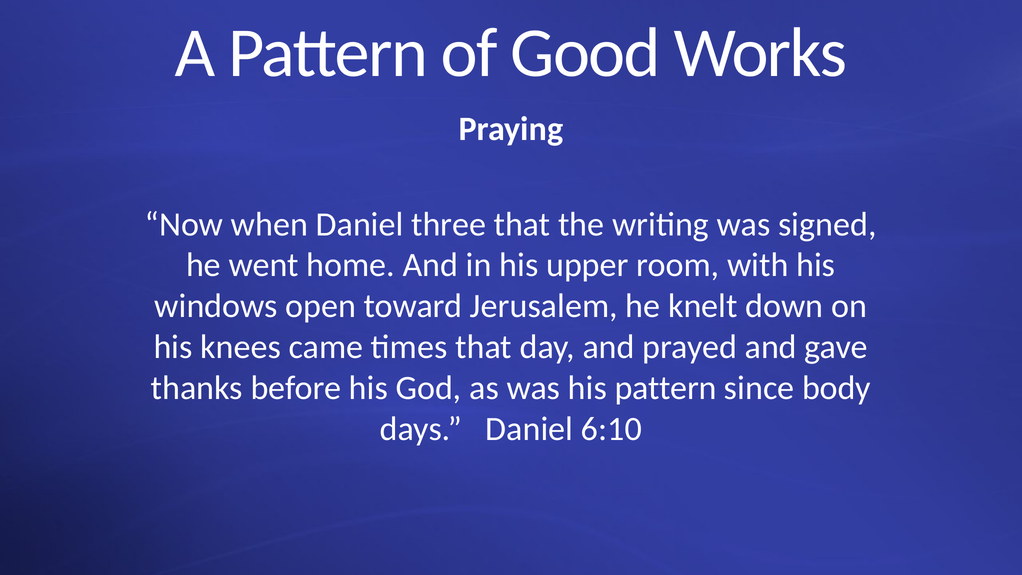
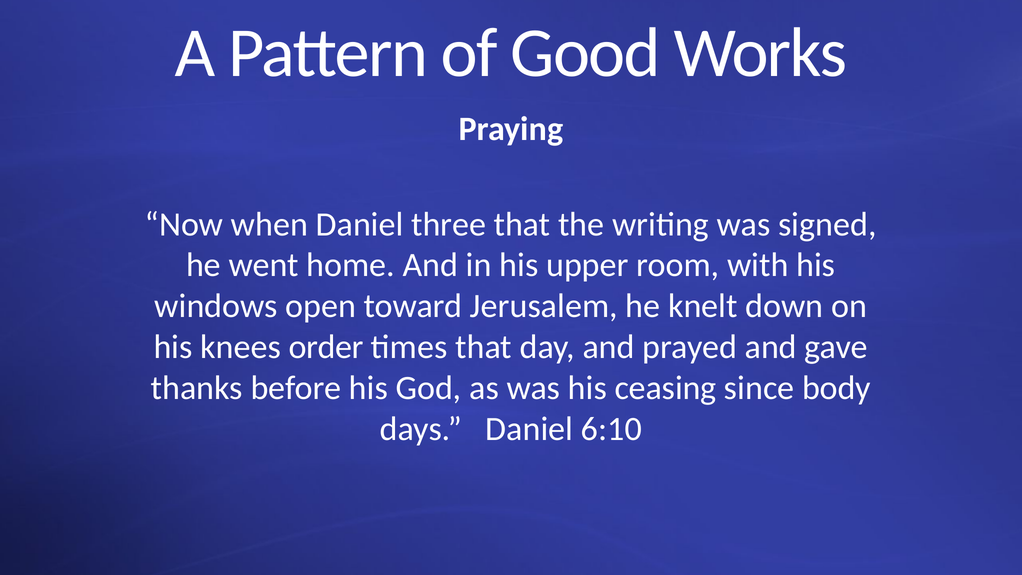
came: came -> order (326, 347)
his pattern: pattern -> ceasing (666, 388)
